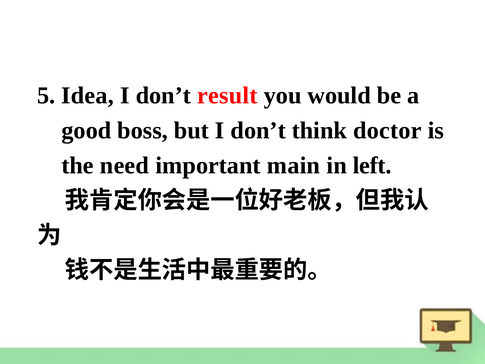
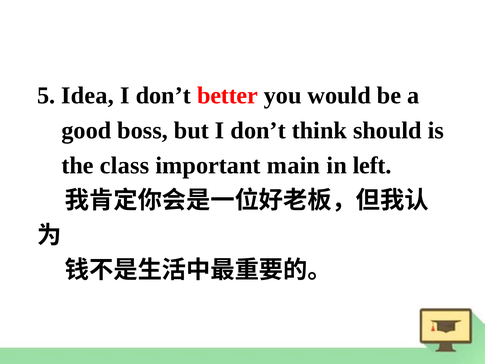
result: result -> better (227, 96)
doctor: doctor -> should (387, 130)
need: need -> class (125, 165)
